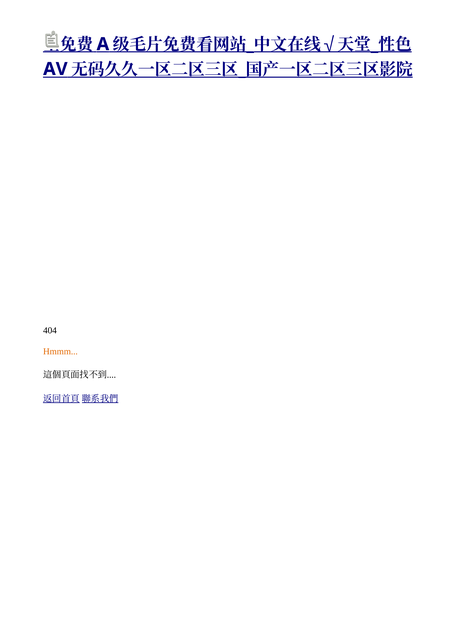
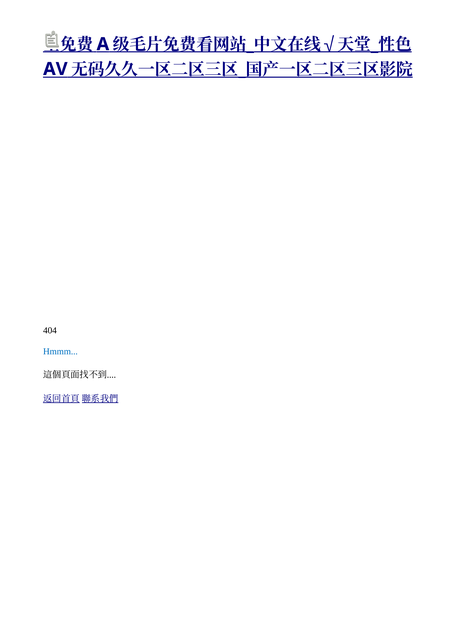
Hmmm colour: orange -> blue (60, 351)
